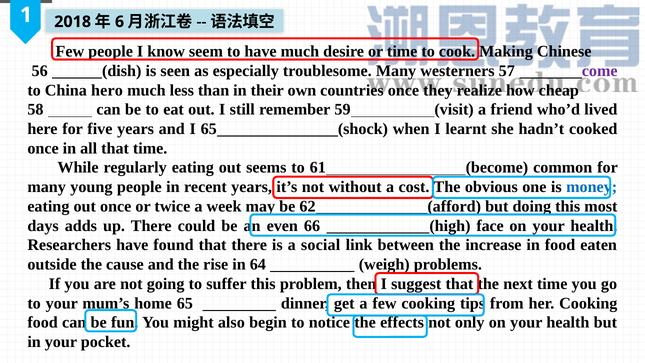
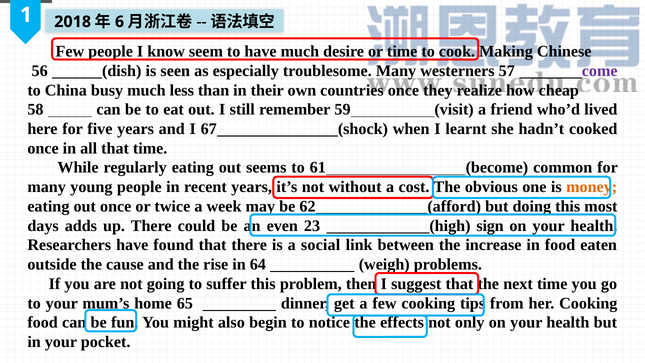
hero: hero -> busy (107, 90)
I 65: 65 -> 67 (209, 129)
money colour: blue -> orange (592, 187)
66: 66 -> 23 (312, 226)
face: face -> sign (490, 226)
